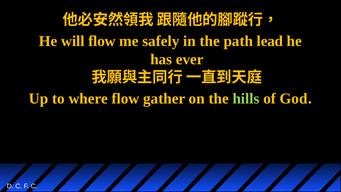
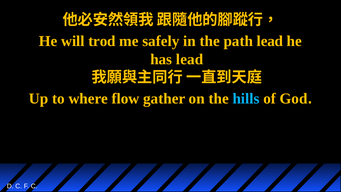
will flow: flow -> trod (102, 41)
has ever: ever -> lead (190, 59)
hills colour: light green -> light blue (246, 99)
